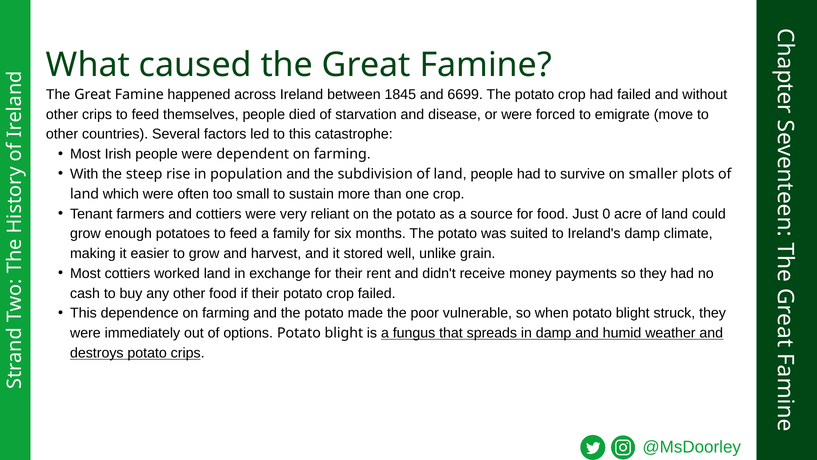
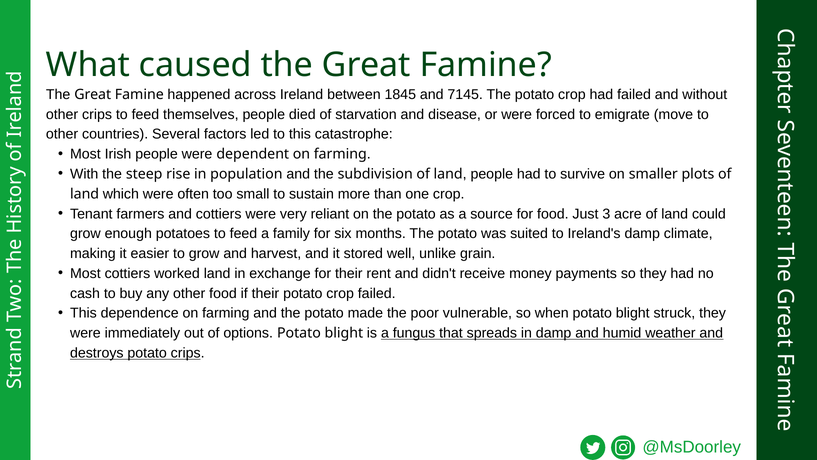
6699: 6699 -> 7145 (465, 94)
0: 0 -> 3 (606, 214)
